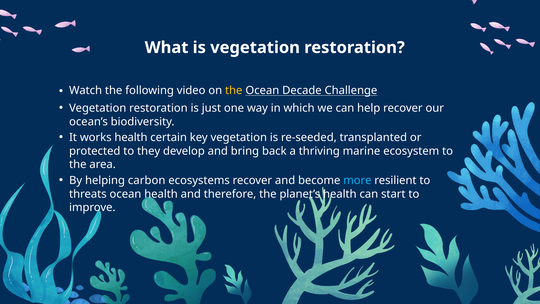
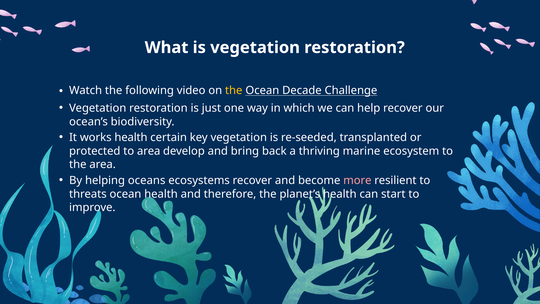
to they: they -> area (149, 151)
carbon: carbon -> oceans (147, 180)
more colour: light blue -> pink (357, 180)
